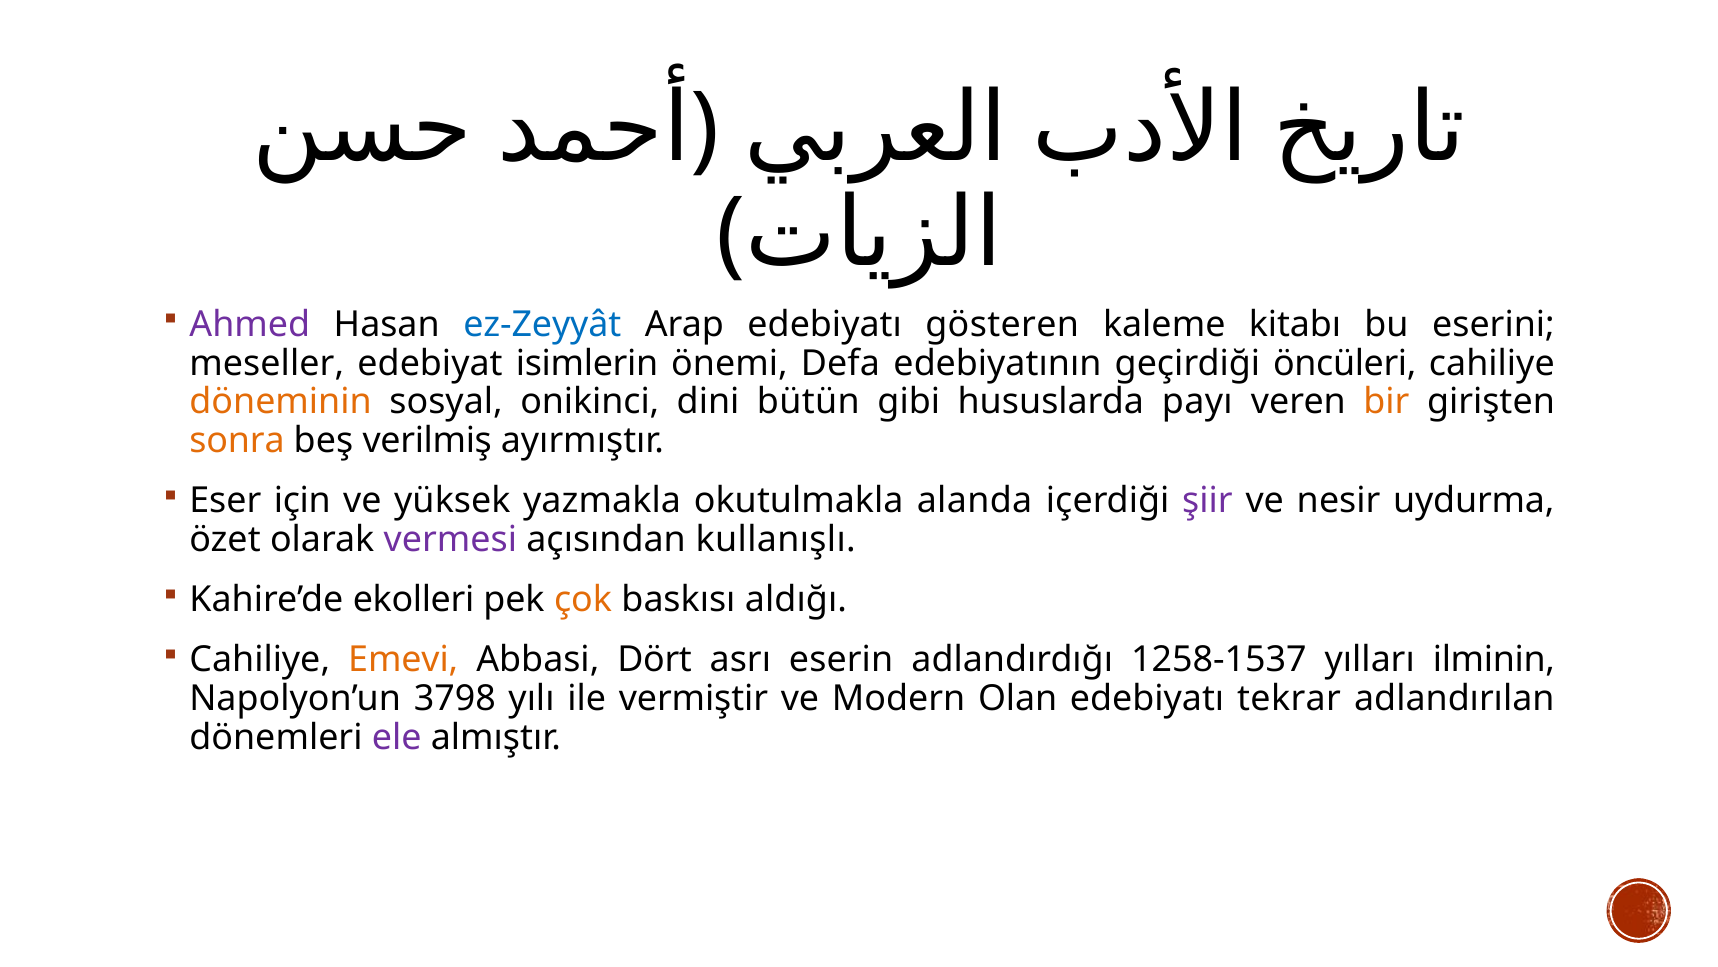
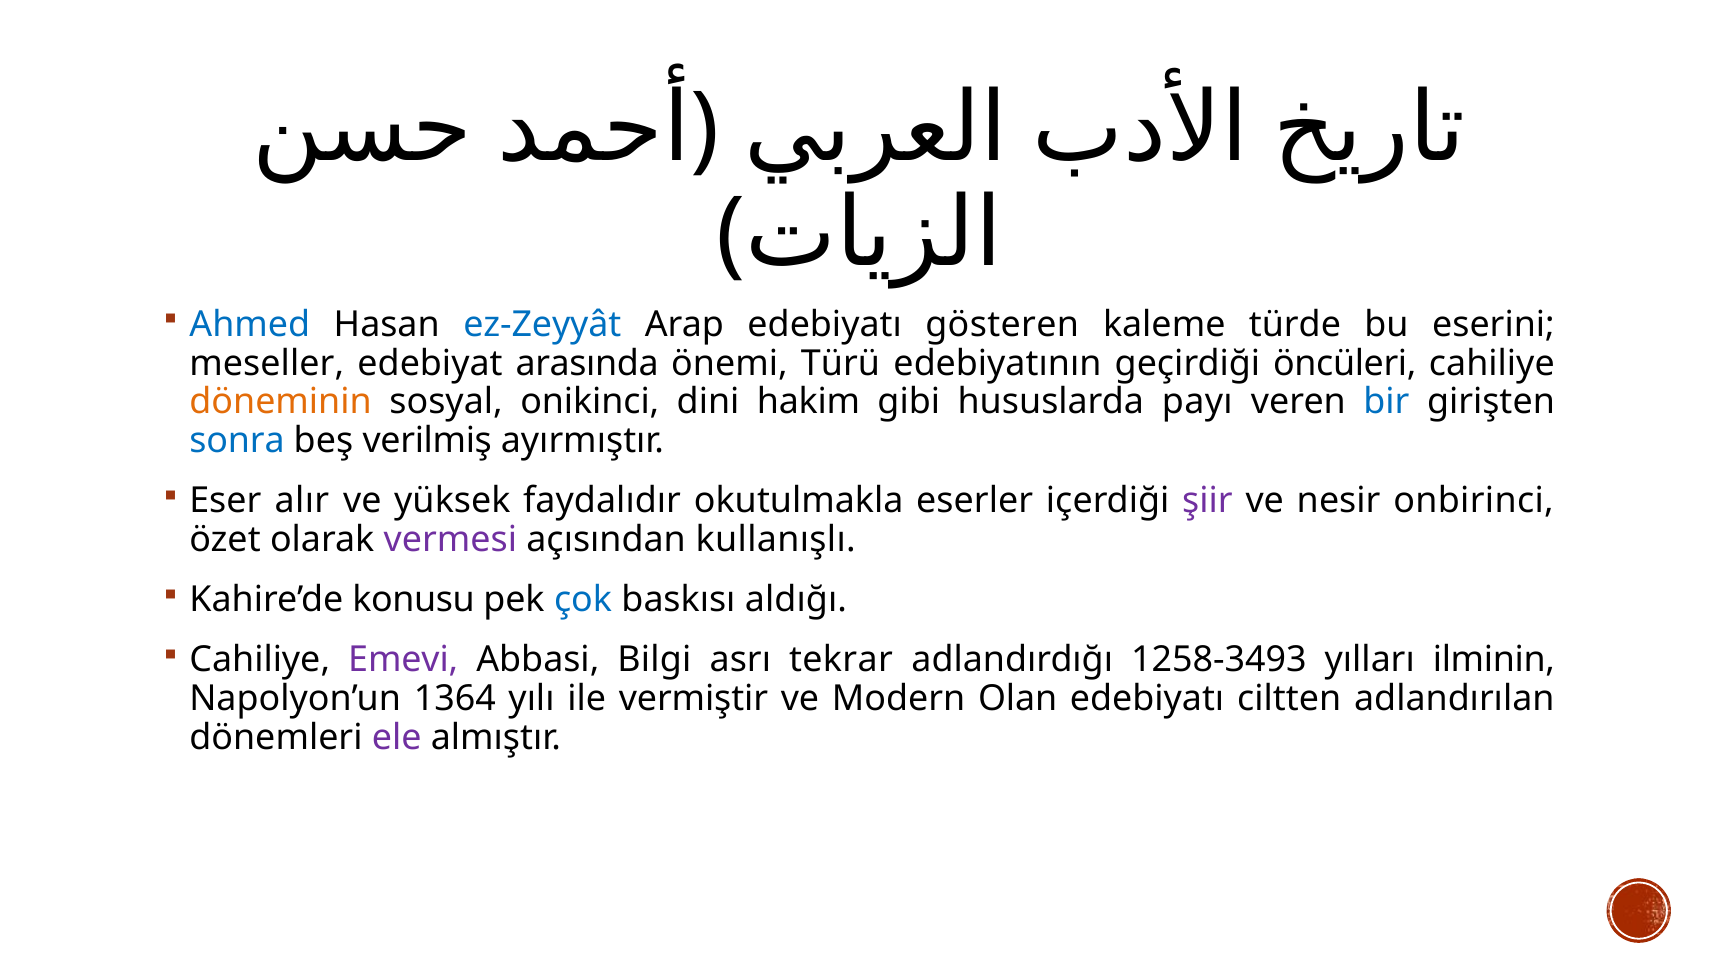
Ahmed colour: purple -> blue (250, 325)
kitabı: kitabı -> türde (1295, 325)
isimlerin: isimlerin -> arasında (587, 363)
Defa: Defa -> Türü (841, 363)
bütün: bütün -> hakim (809, 402)
bir colour: orange -> blue (1386, 402)
sonra colour: orange -> blue (237, 440)
için: için -> alır (302, 501)
yazmakla: yazmakla -> faydalıdır (602, 501)
alanda: alanda -> eserler (975, 501)
uydurma: uydurma -> onbirinci (1474, 501)
ekolleri: ekolleri -> konusu (414, 599)
çok colour: orange -> blue (583, 599)
Emevi colour: orange -> purple (403, 659)
Dört: Dört -> Bilgi (654, 659)
eserin: eserin -> tekrar (841, 659)
1258-1537: 1258-1537 -> 1258-3493 (1219, 659)
3798: 3798 -> 1364 (455, 698)
tekrar: tekrar -> ciltten (1289, 698)
